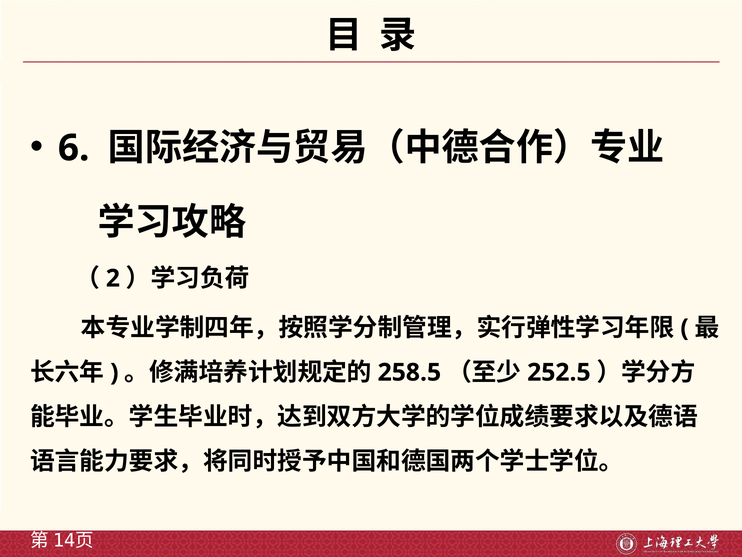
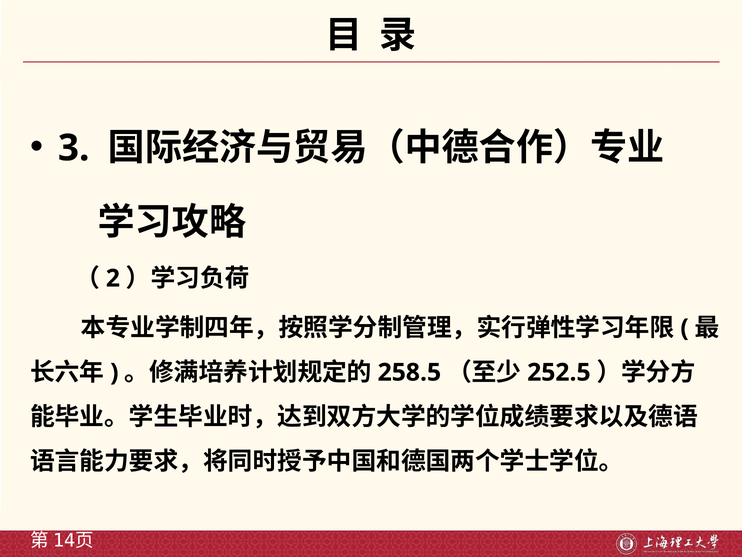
6: 6 -> 3 (74, 148)
